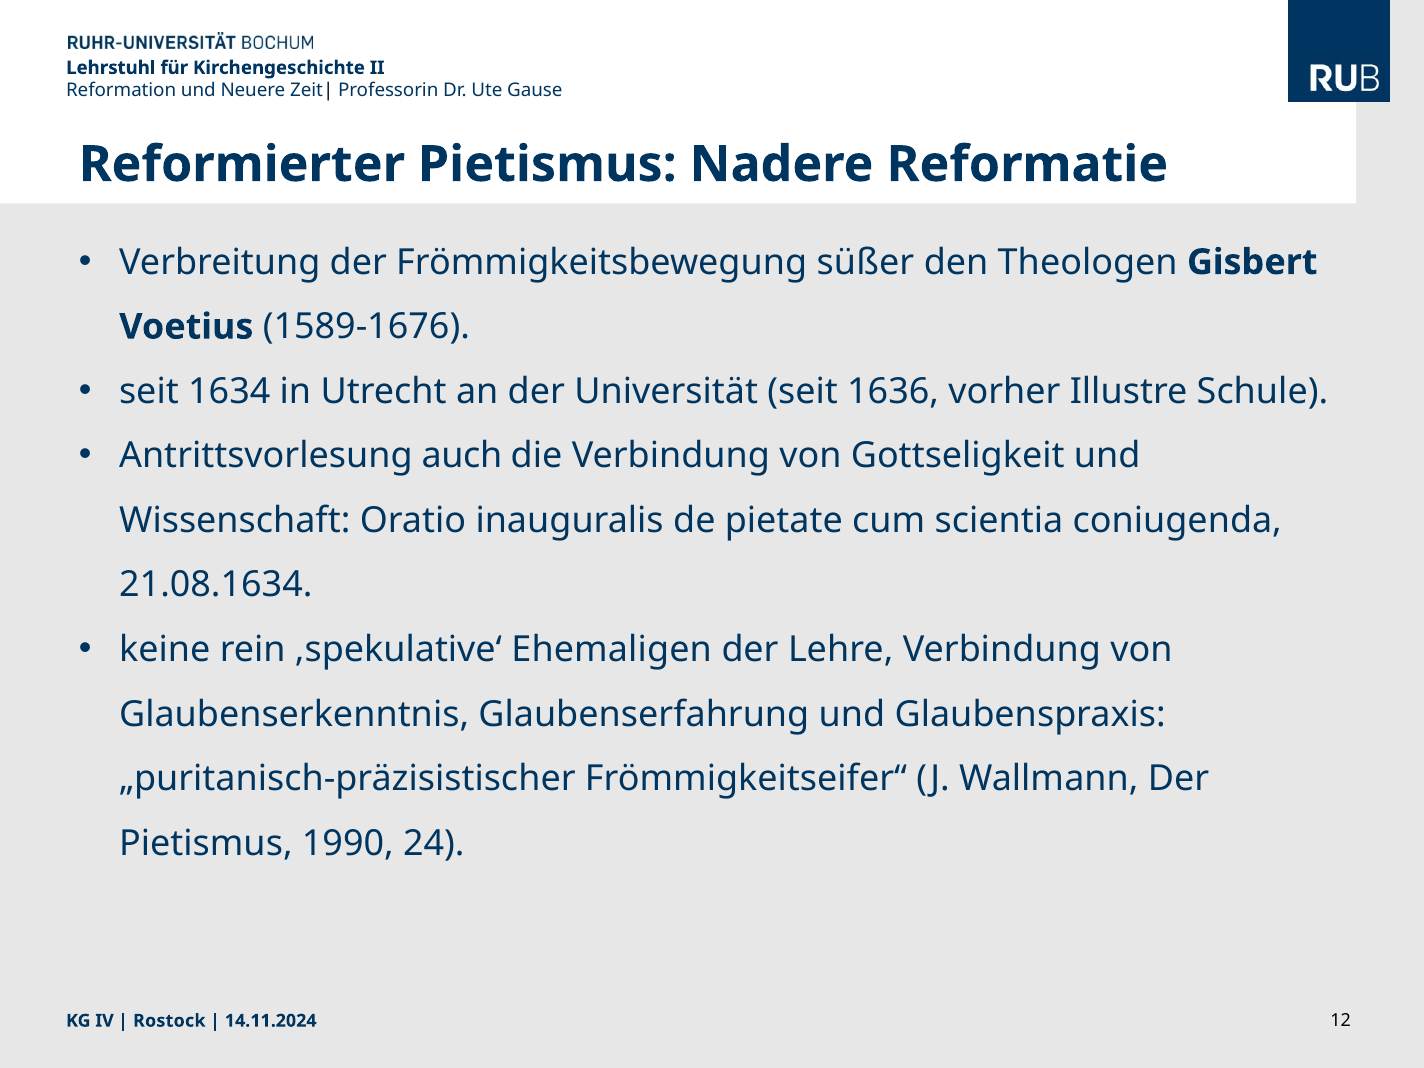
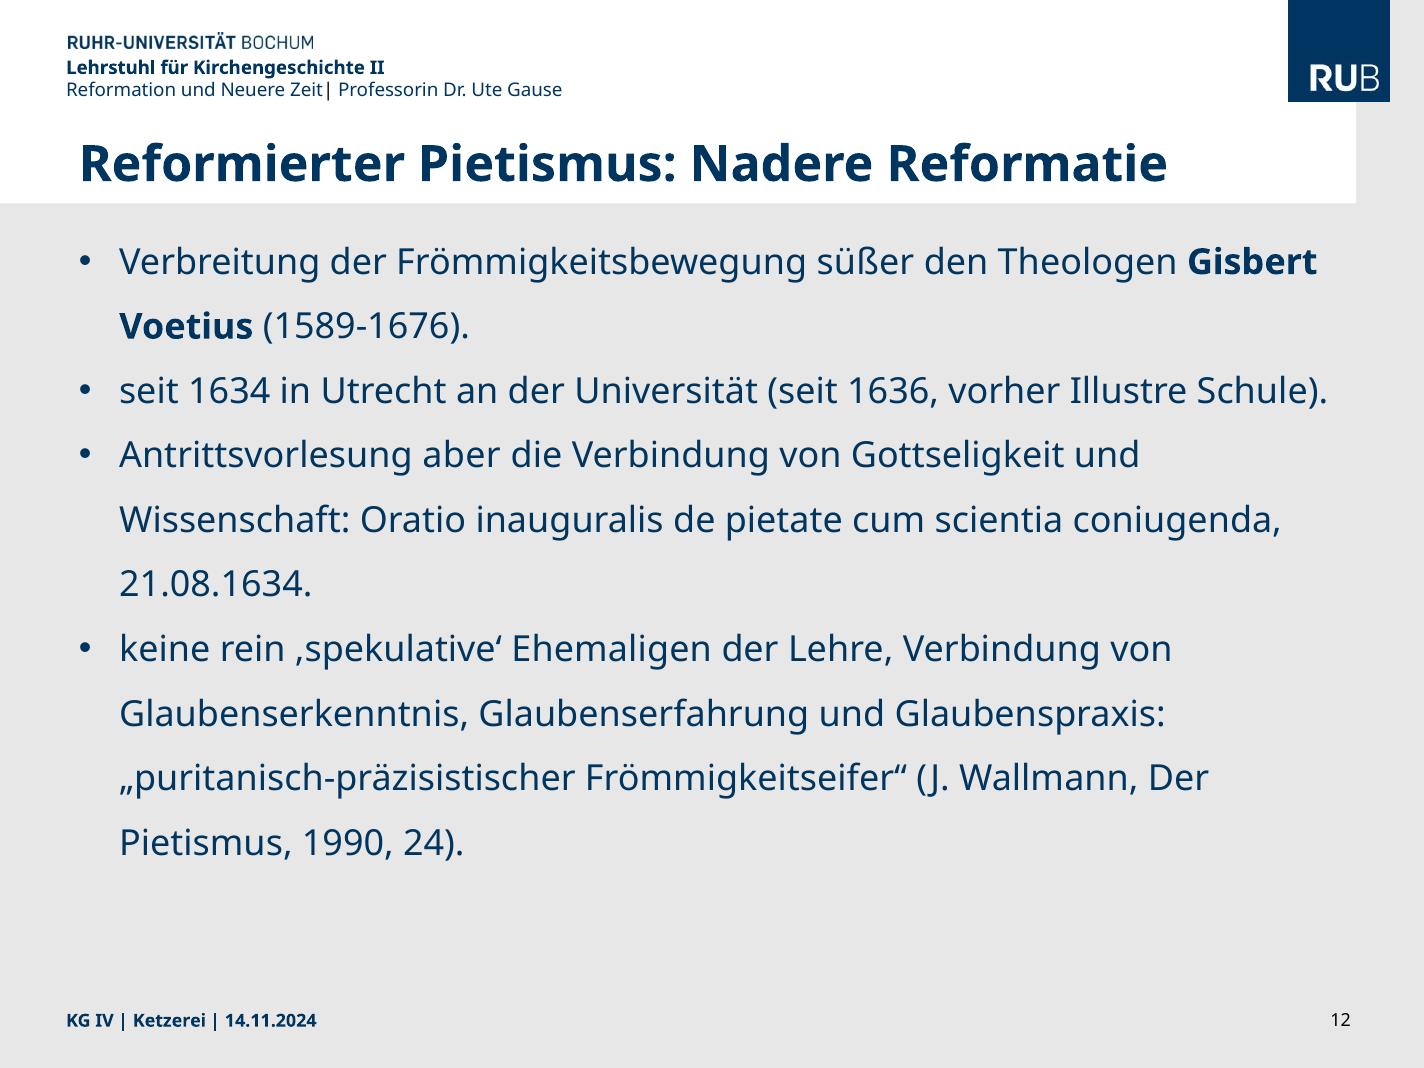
auch: auch -> aber (462, 456)
Rostock: Rostock -> Ketzerei (169, 1021)
